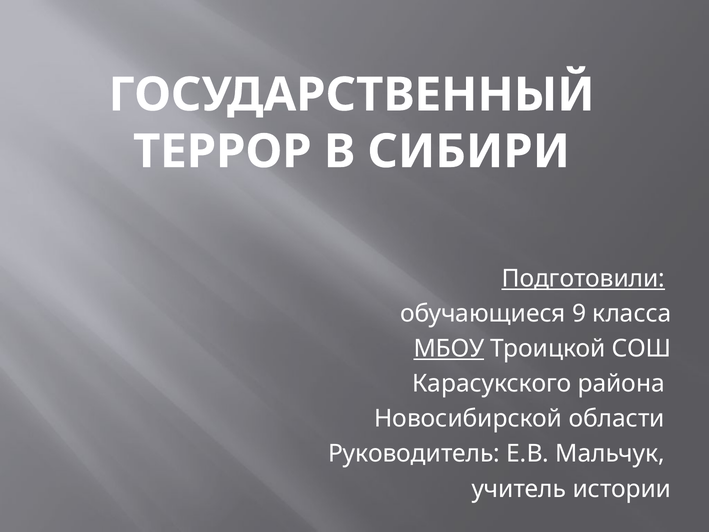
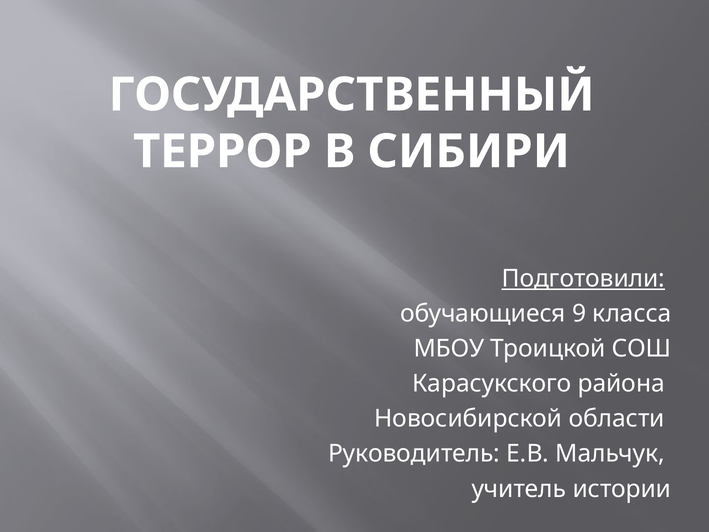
МБОУ underline: present -> none (449, 348)
